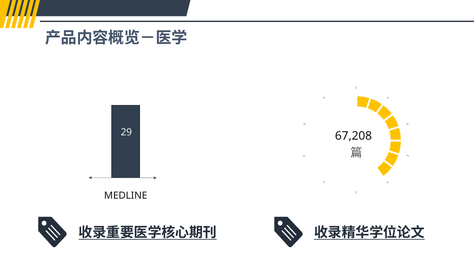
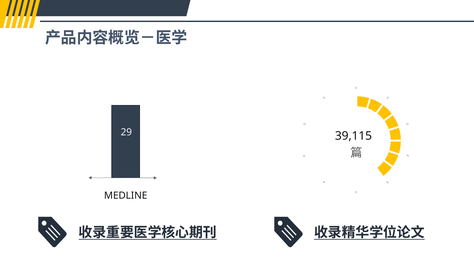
67,208: 67,208 -> 39,115 (353, 136)
